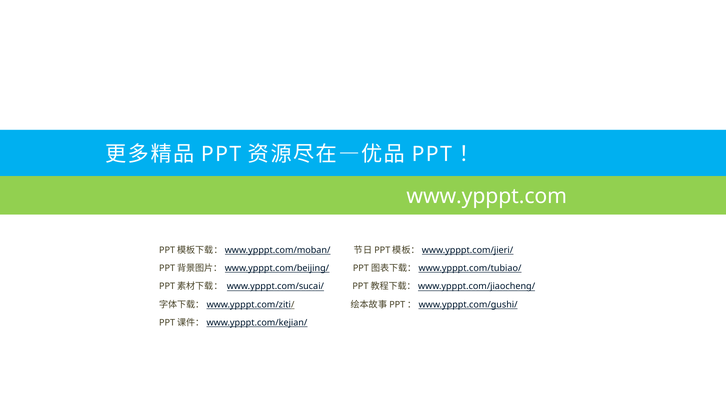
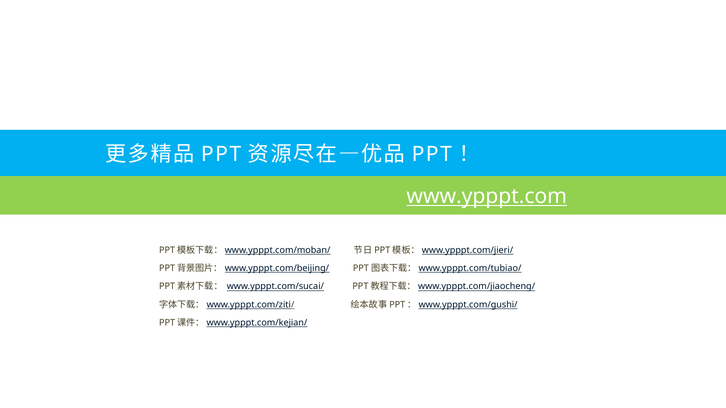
www.ypppt.com underline: none -> present (487, 197)
